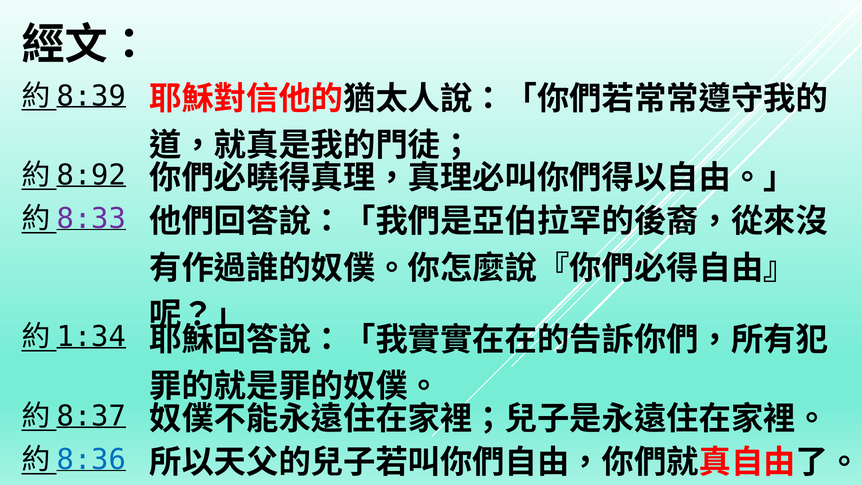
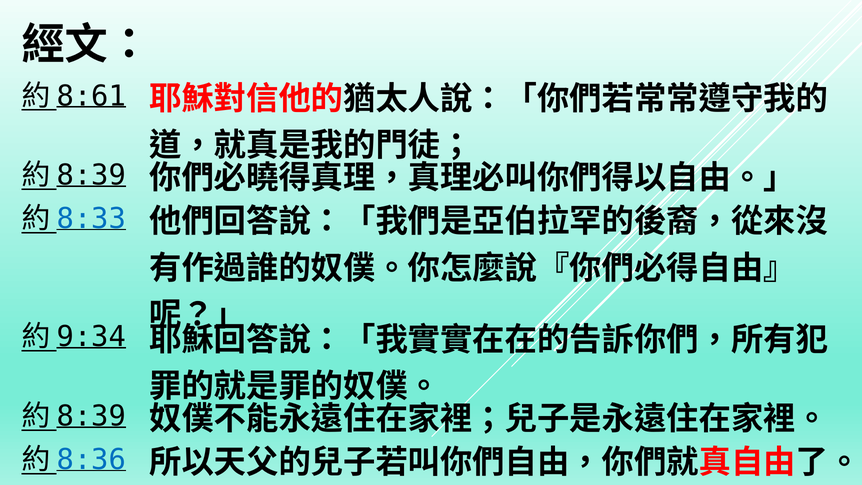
8:39: 8:39 -> 8:61 (91, 96)
8:92: 8:92 -> 8:39 (91, 175)
8:33 colour: purple -> blue (91, 219)
1:34: 1:34 -> 9:34 (91, 337)
8:37: 8:37 -> 8:39 (91, 416)
